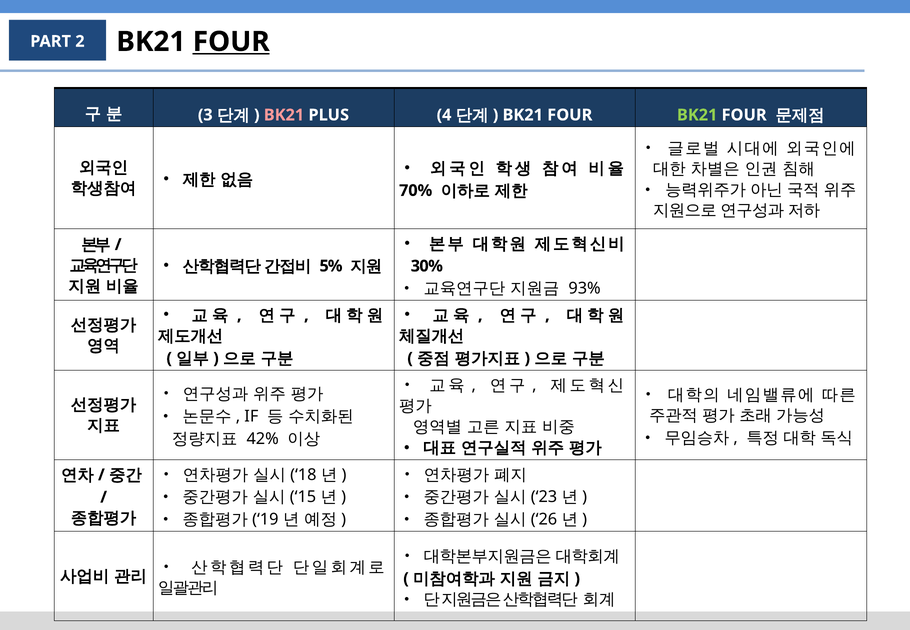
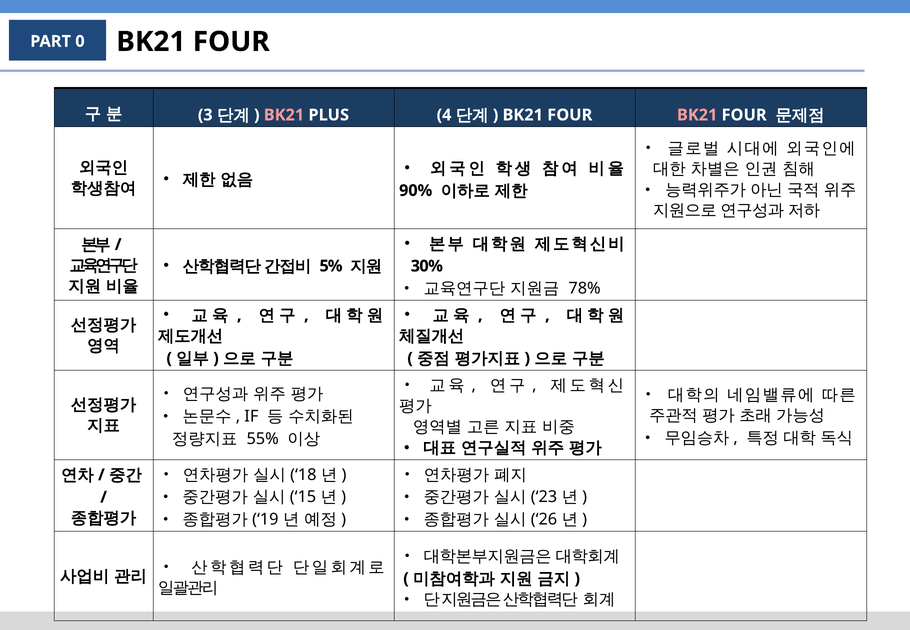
2: 2 -> 0 (80, 41)
FOUR underline: present -> none (231, 42)
BK21 colour: light green -> pink (697, 115)
70%: 70% -> 90% (416, 191)
93%: 93% -> 78% (585, 288)
42%: 42% -> 55% (263, 439)
